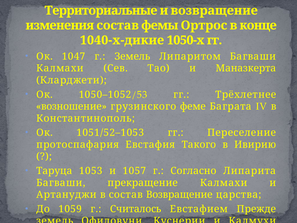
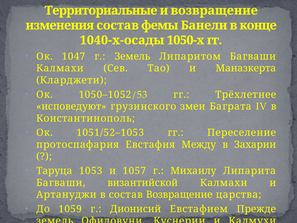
Ортрос: Ортрос -> Банели (204, 25)
1040-х-дикие: 1040-х-дикие -> 1040-х-осады (122, 40)
возношение: возношение -> исповедуют (71, 106)
феме: феме -> змеи (193, 106)
Такого: Такого -> Между (199, 144)
Ивирию: Ивирию -> Захарии (255, 144)
г Согласно: Согласно -> Михаилу (193, 171)
прекращение: прекращение -> византийской (143, 183)
Считалось: Считалось -> Дионисий (136, 209)
